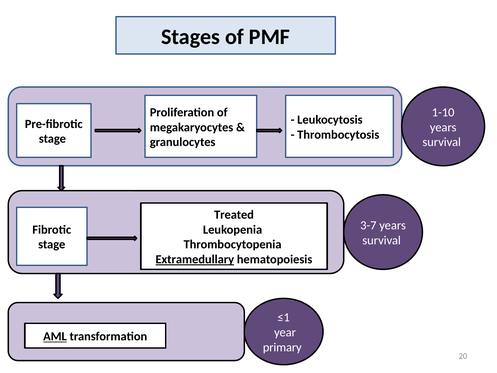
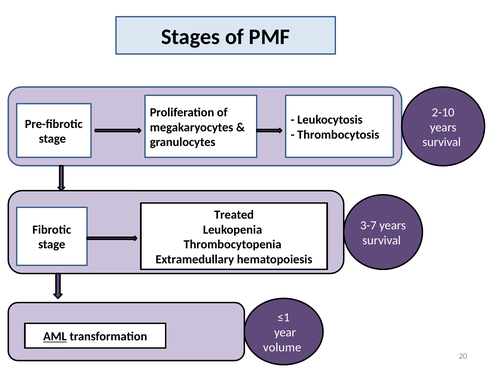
1-10: 1-10 -> 2-10 (443, 112)
Extramedullary underline: present -> none (195, 259)
primary: primary -> volume (282, 347)
